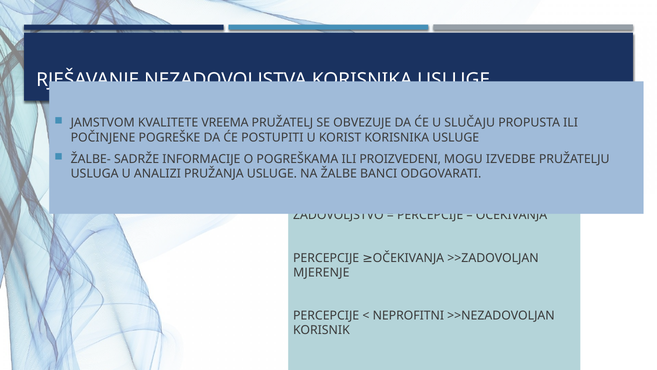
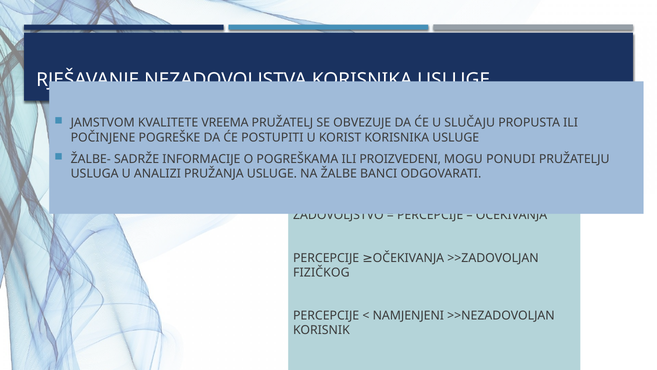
IZVEDBE: IZVEDBE -> PONUDI (511, 159)
MJERENJE: MJERENJE -> FIZIČKOG (321, 273)
NEPROFITNI: NEPROFITNI -> NAMJENJENI (408, 315)
